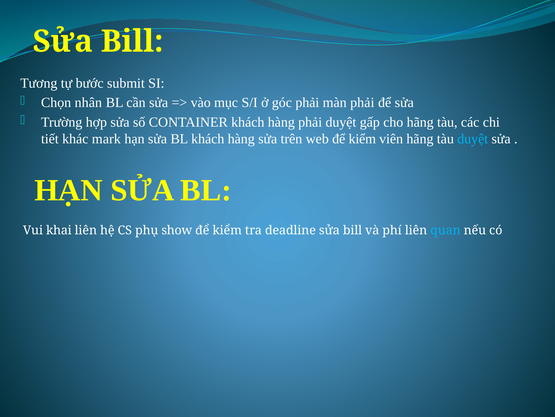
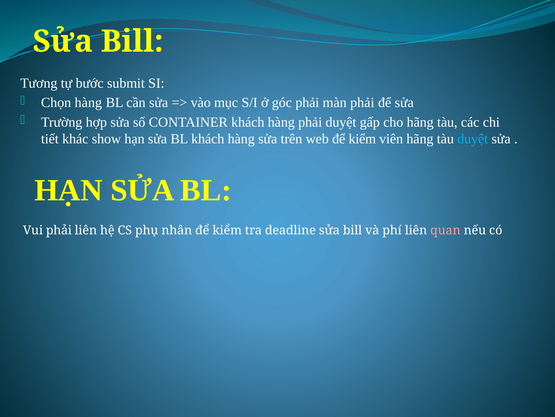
Chọn nhân: nhân -> hàng (88, 103)
mark: mark -> show (106, 139)
Vui khai: khai -> phải (59, 230)
show: show -> nhân (177, 230)
quan colour: light blue -> pink (445, 230)
